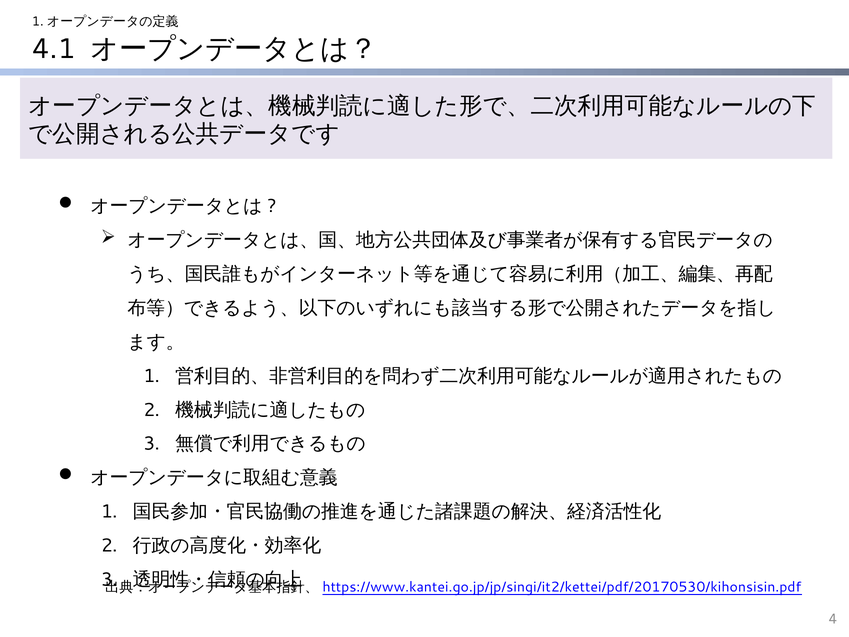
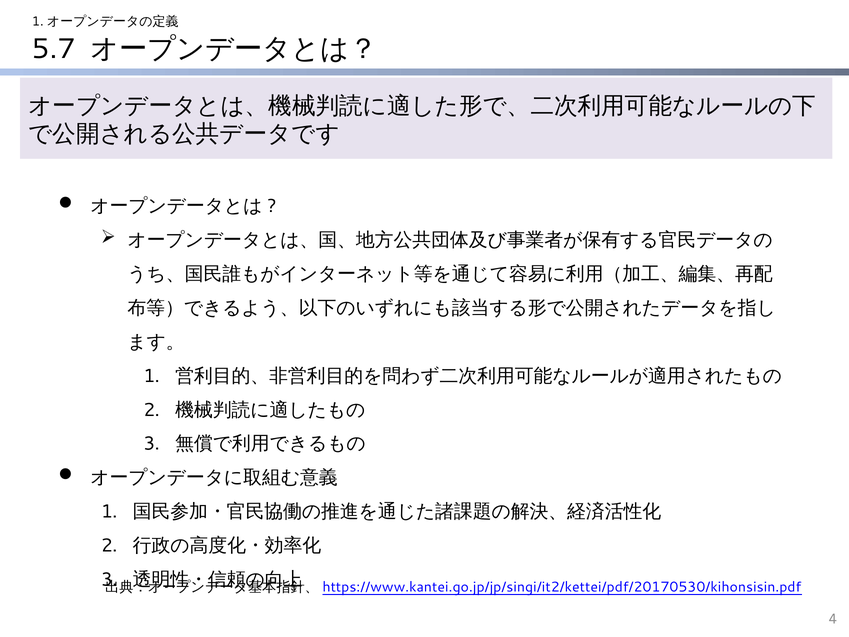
4.1: 4.1 -> 5.7 (54, 49)
